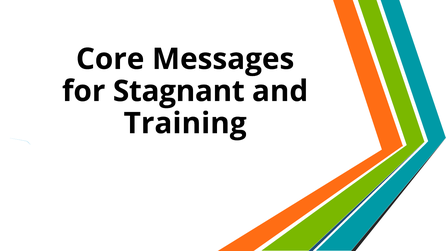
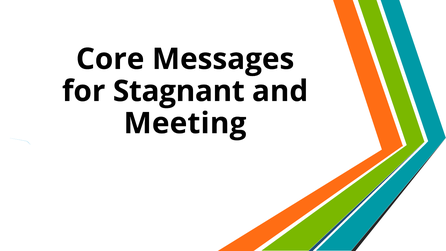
Training: Training -> Meeting (185, 123)
